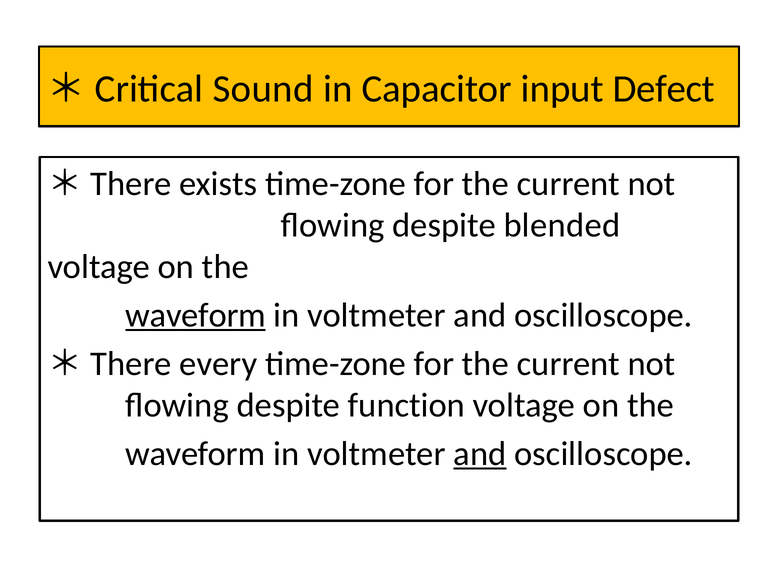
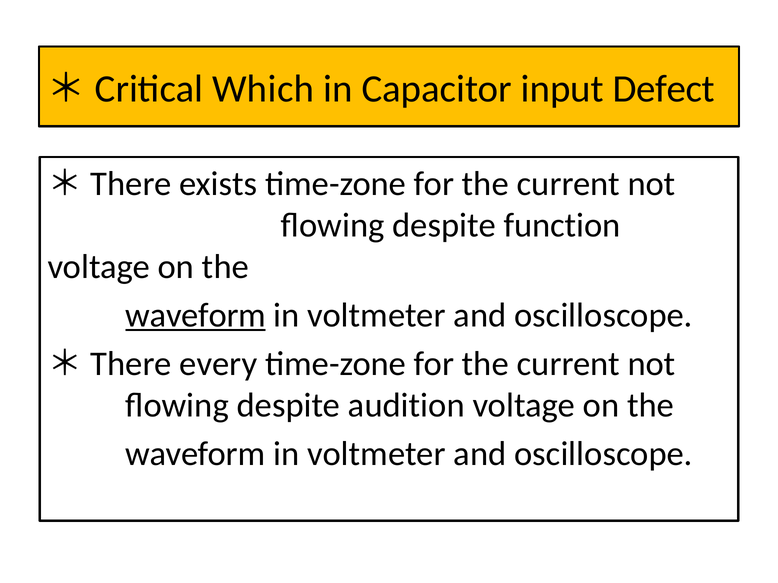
Sound: Sound -> Which (263, 89)
blended: blended -> function (562, 226)
function: function -> audition (406, 406)
and underline: present -> none (480, 454)
